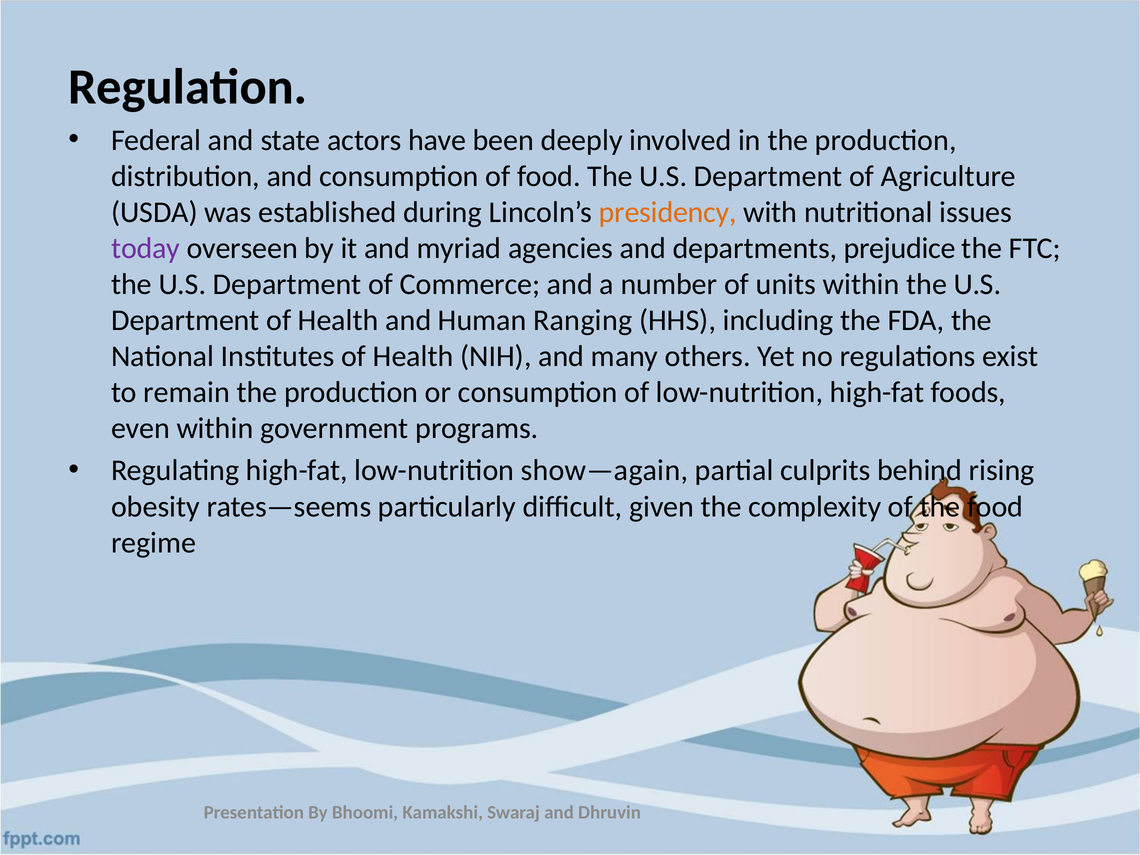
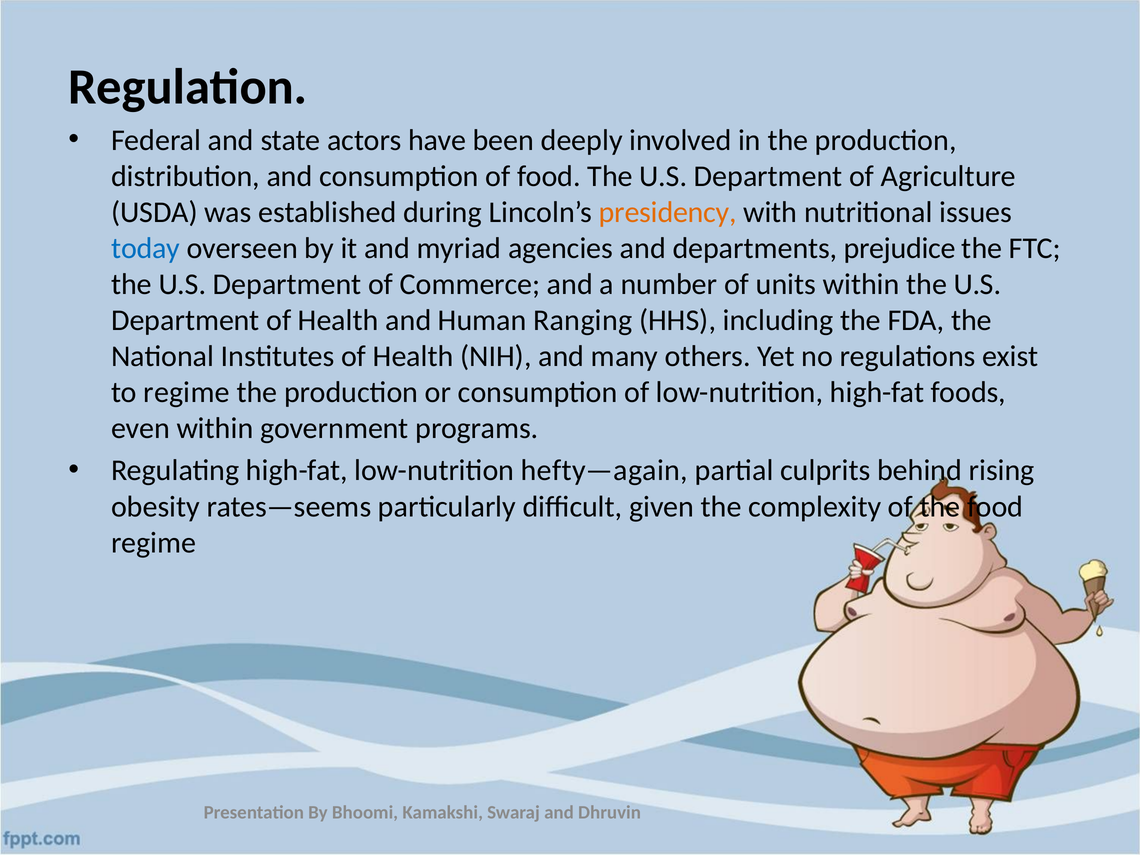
today colour: purple -> blue (146, 248)
to remain: remain -> regime (187, 392)
show—again: show—again -> hefty—again (604, 471)
